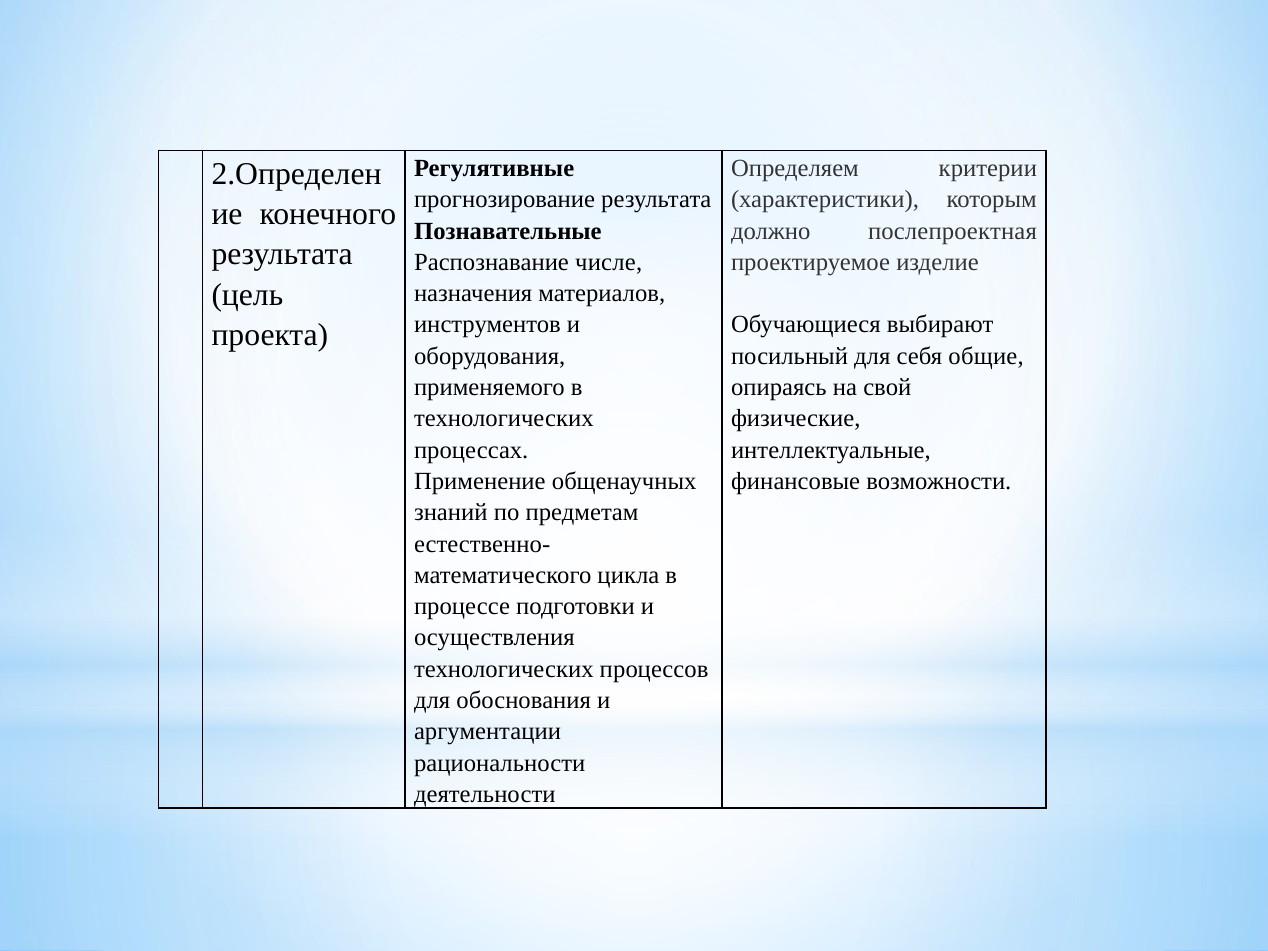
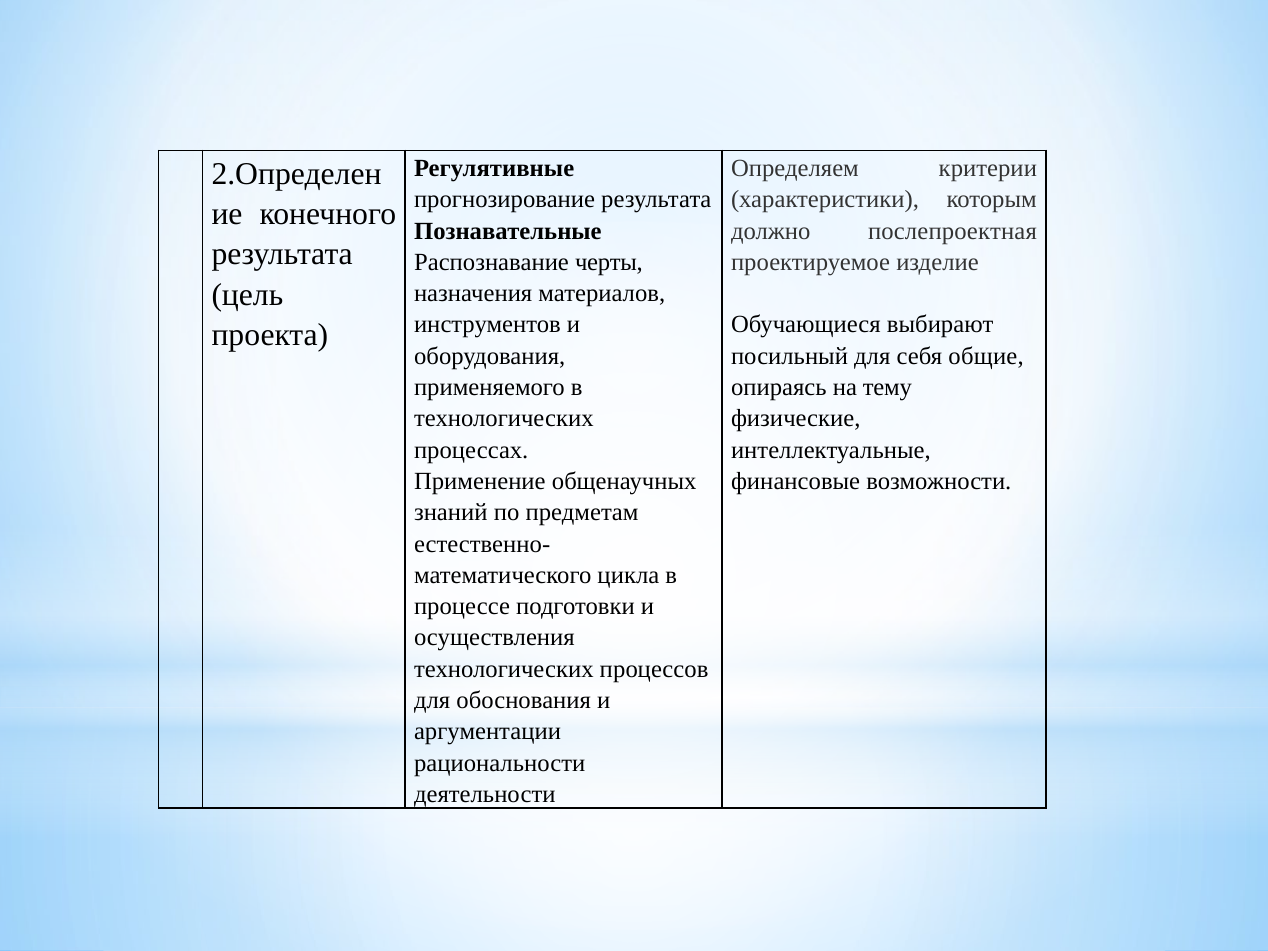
числе: числе -> черты (609, 262)
свой: свой -> тему (887, 387)
